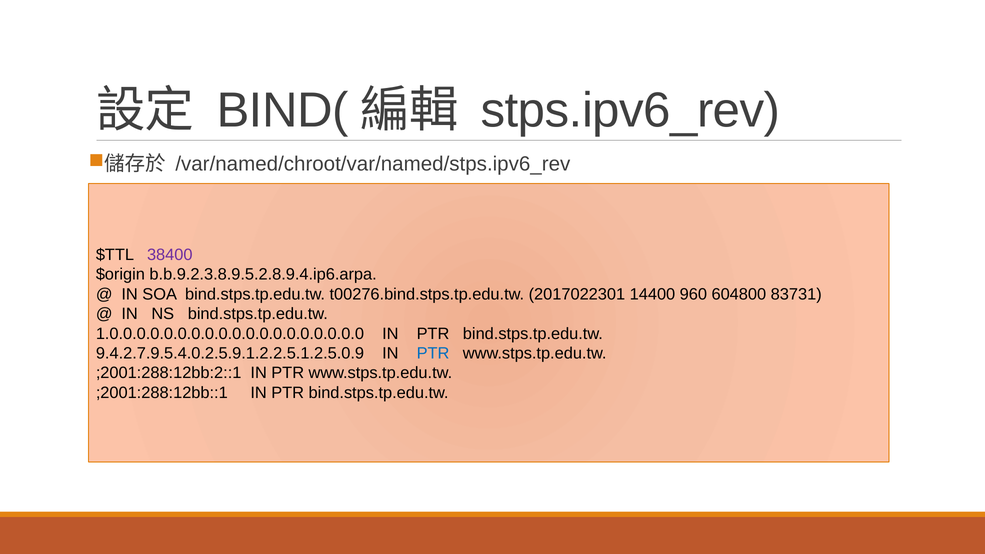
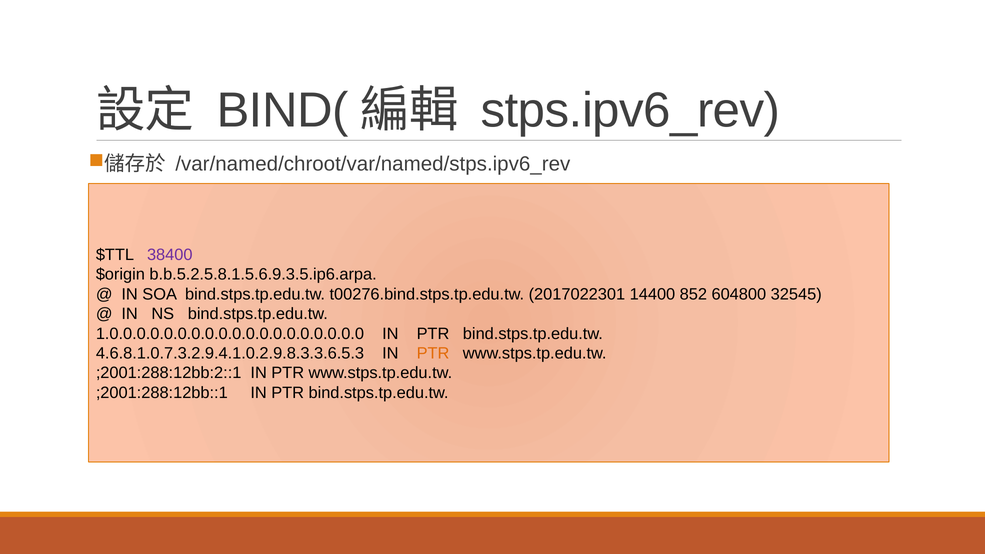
b.b.9.2.3.8.9.5.2.8.9.4.ip6.arpa: b.b.9.2.3.8.9.5.2.8.9.4.ip6.arpa -> b.b.5.2.5.8.1.5.6.9.3.5.ip6.arpa (263, 275)
960: 960 -> 852 (693, 294)
83731: 83731 -> 32545 (796, 294)
9.4.2.7.9.5.4.0.2.5.9.1.2.2.5.1.2.5.0.9: 9.4.2.7.9.5.4.0.2.5.9.1.2.2.5.1.2.5.0.9 -> 4.6.8.1.0.7.3.2.9.4.1.0.2.9.8.3.3.6.5.3 (230, 353)
PTR colour: blue -> orange (433, 353)
